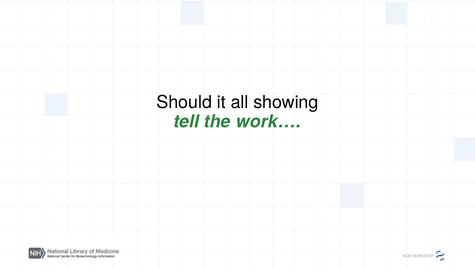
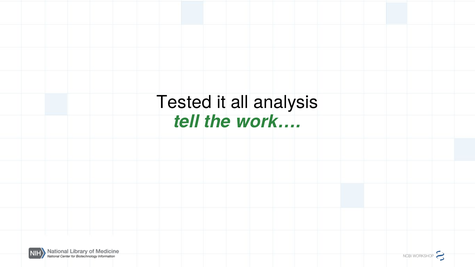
Should: Should -> Tested (184, 102)
showing: showing -> analysis (286, 102)
